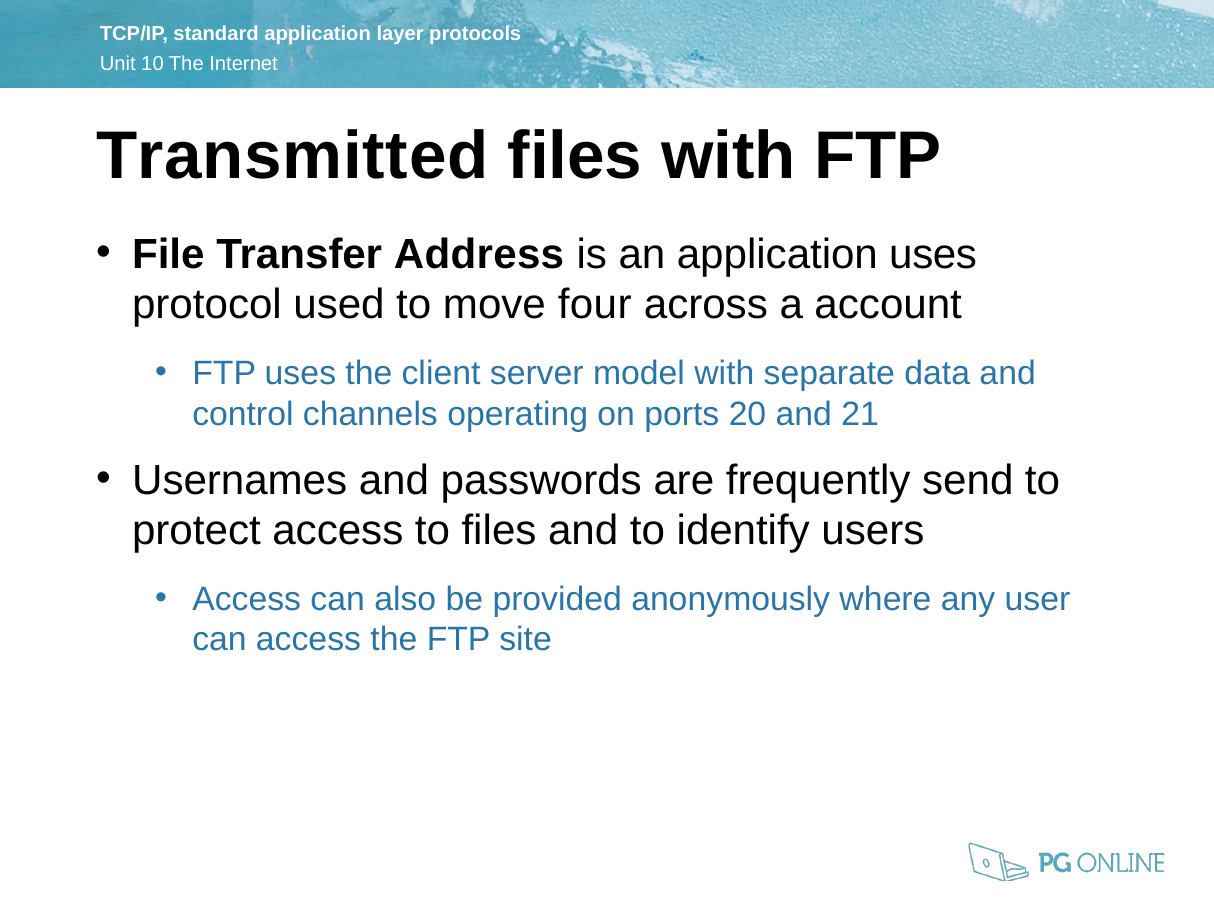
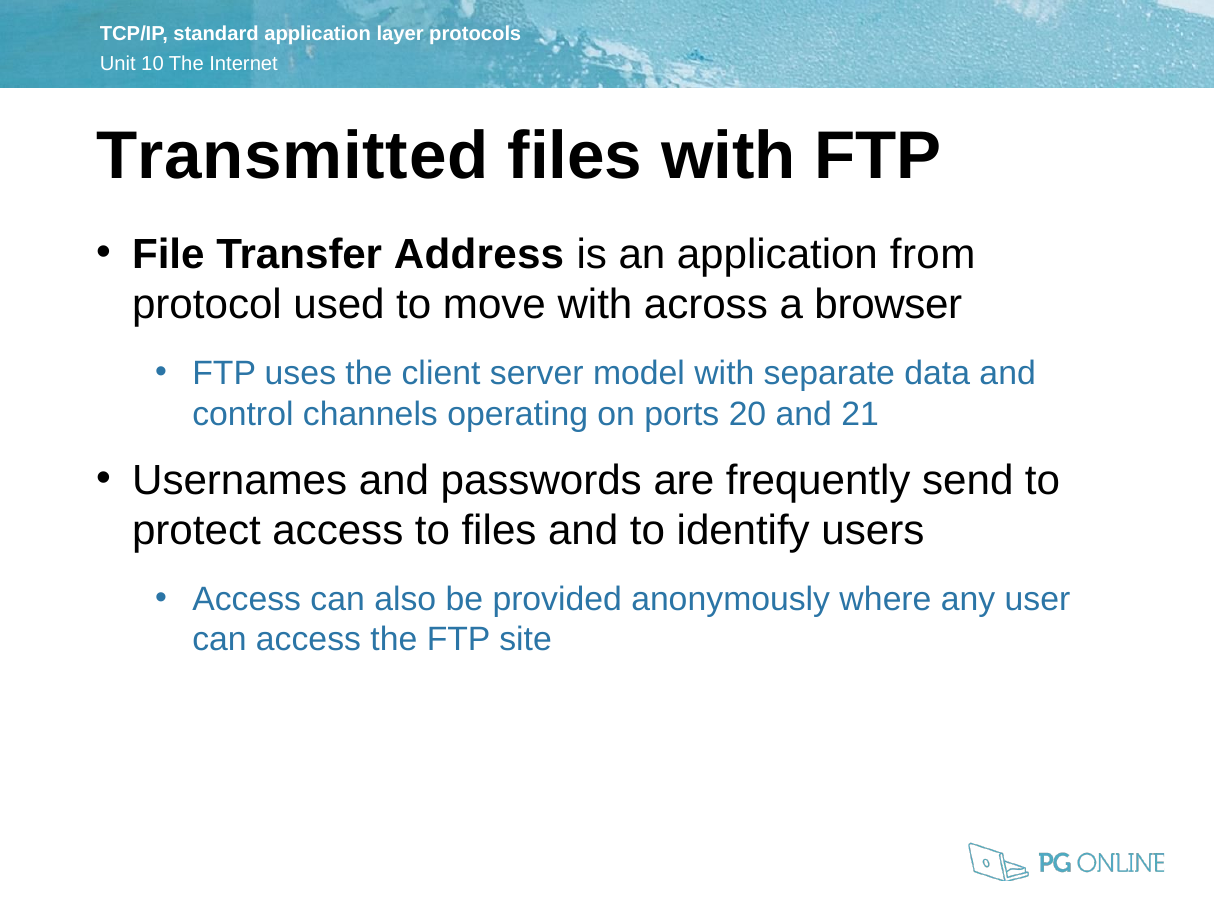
application uses: uses -> from (933, 255)
move four: four -> with (595, 305)
account: account -> browser (888, 305)
